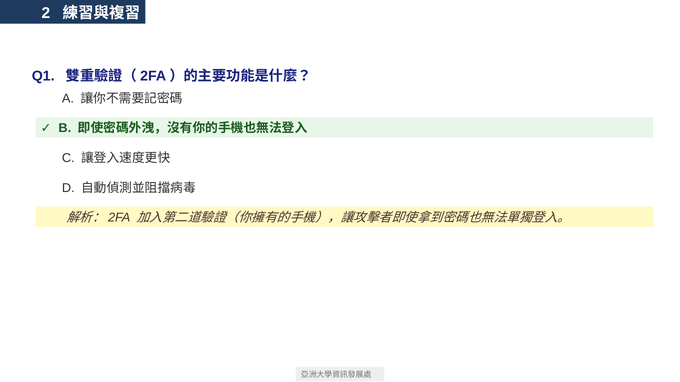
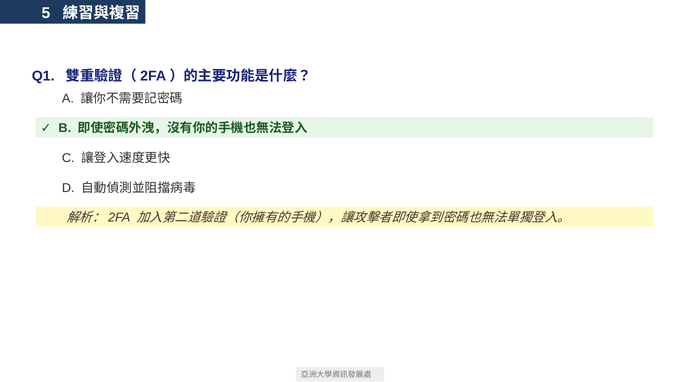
2: 2 -> 5 (46, 13)
